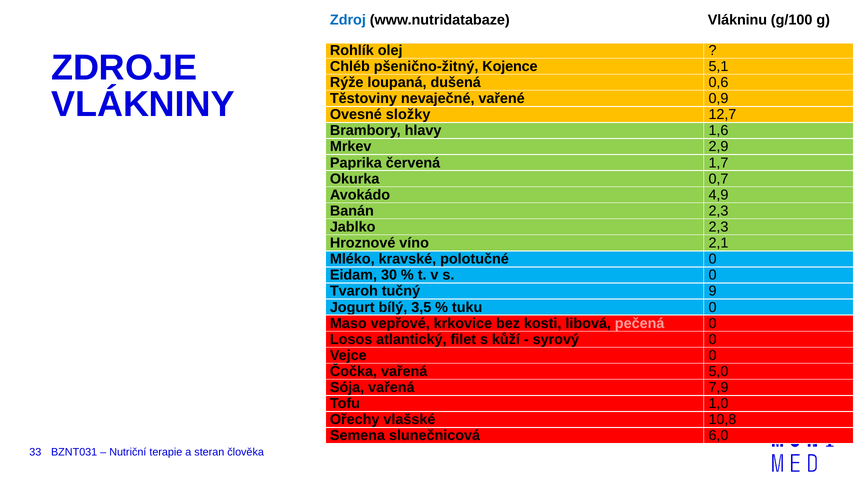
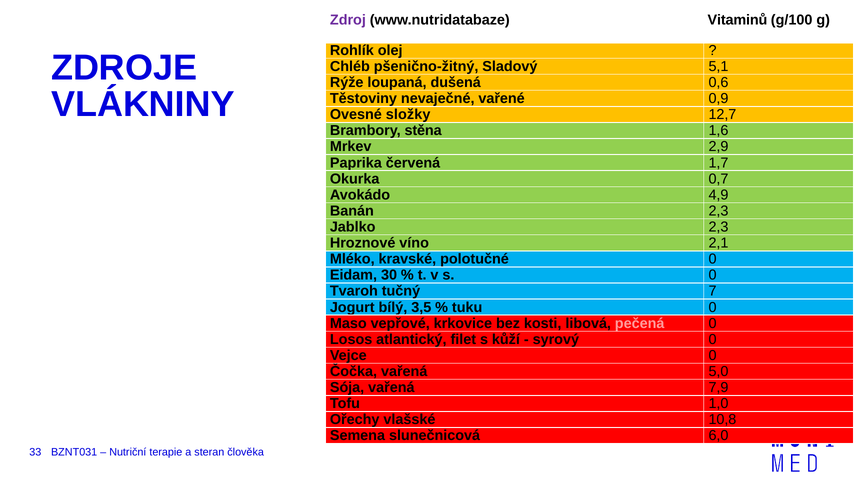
Zdroj colour: blue -> purple (348, 20)
Vlákninu: Vlákninu -> Vitaminů (737, 20)
Kojence: Kojence -> Sladový (510, 66)
hlavy: hlavy -> stěna (423, 131)
9: 9 -> 7 (713, 291)
